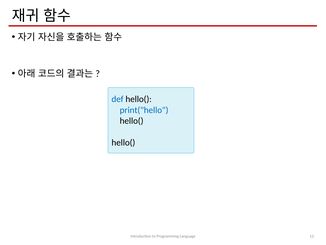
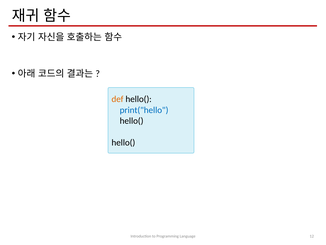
def colour: blue -> orange (118, 99)
